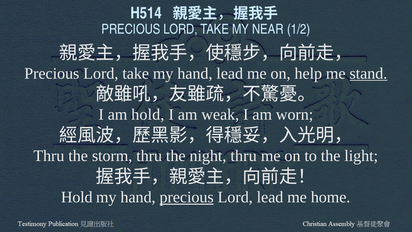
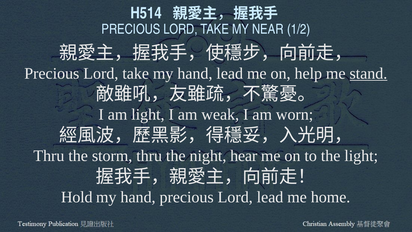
am hold: hold -> light (148, 115)
night thru: thru -> hear (244, 156)
precious underline: present -> none (187, 197)
